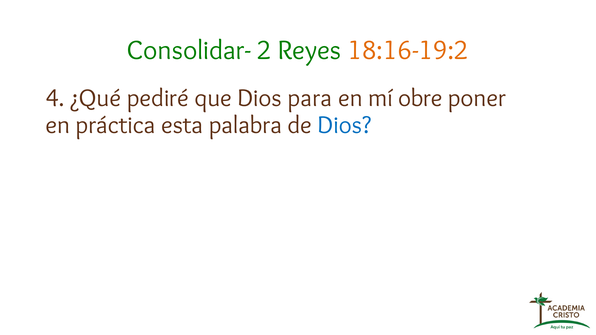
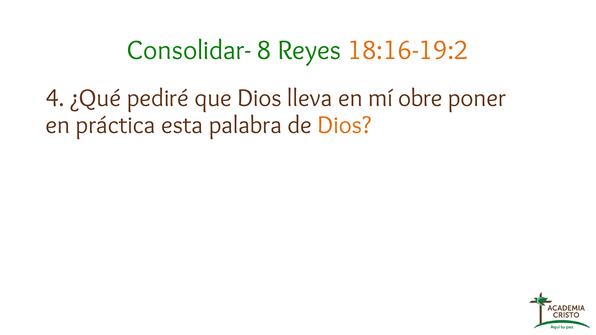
2: 2 -> 8 (264, 50)
para: para -> lleva (310, 98)
Dios colour: blue -> orange (344, 125)
